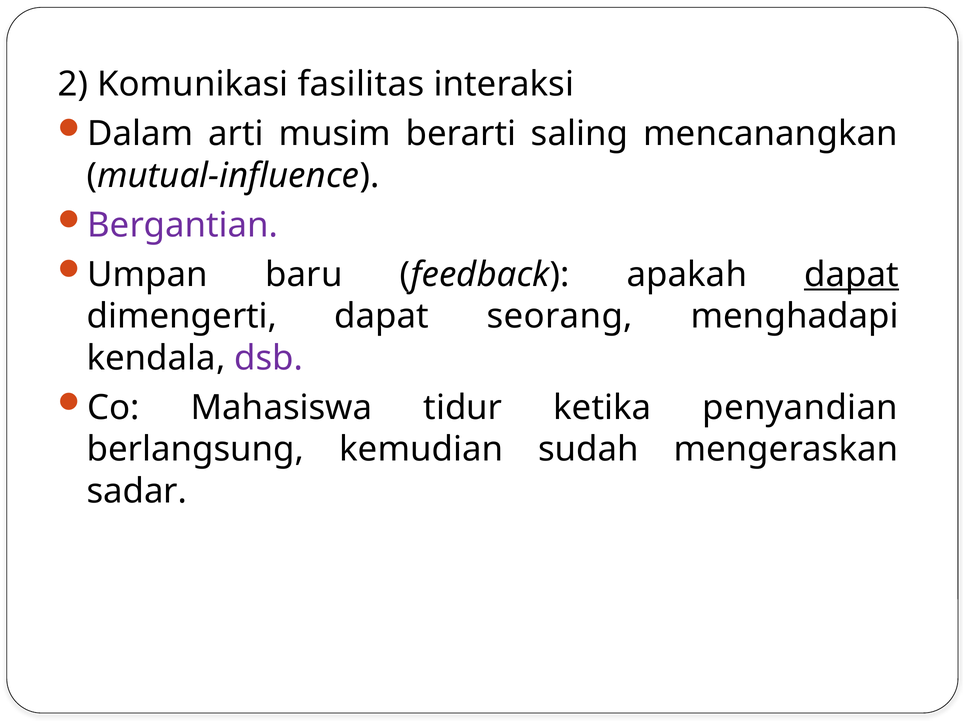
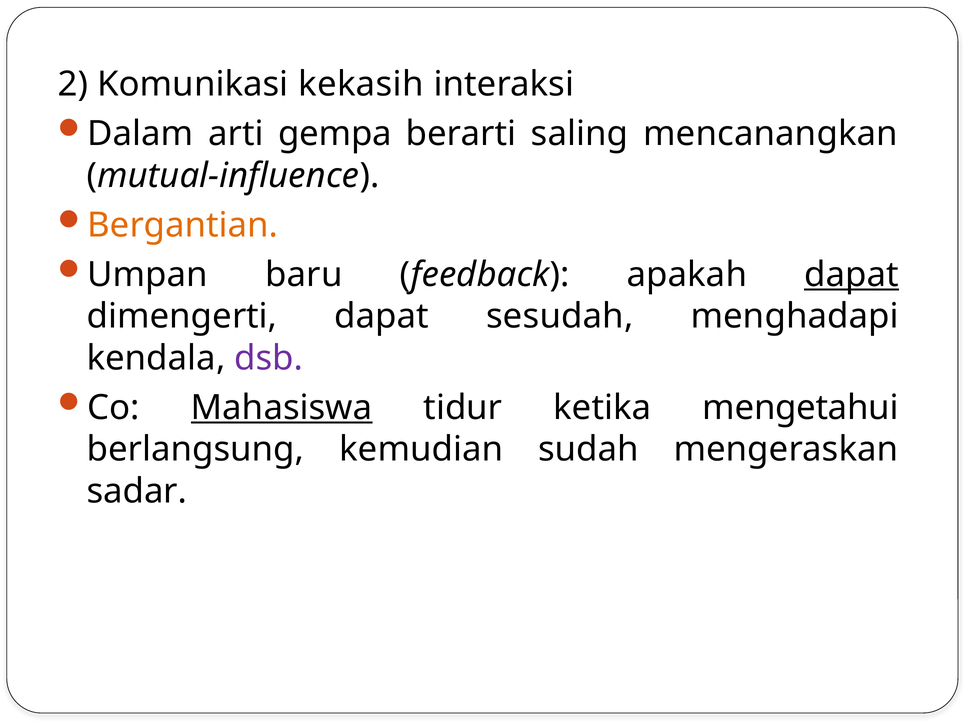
fasilitas: fasilitas -> kekasih (361, 84)
musim: musim -> gempa (335, 134)
Bergantian colour: purple -> orange (183, 225)
seorang: seorang -> sesudah (560, 317)
Mahasiswa underline: none -> present (282, 408)
penyandian: penyandian -> mengetahui (801, 408)
